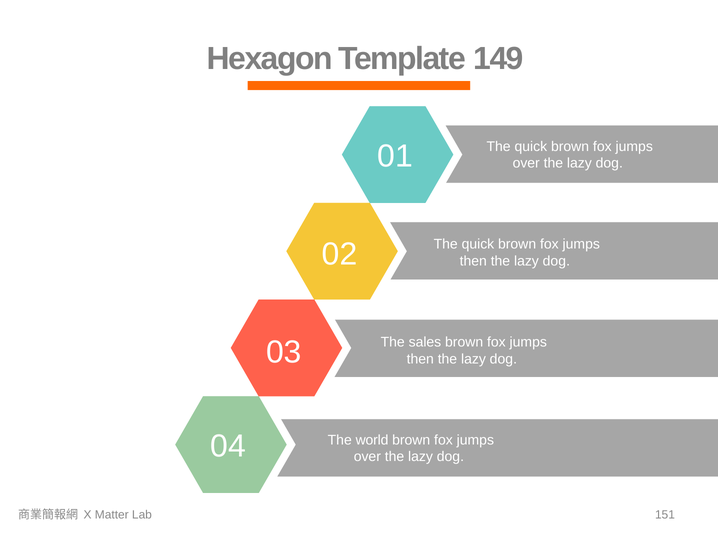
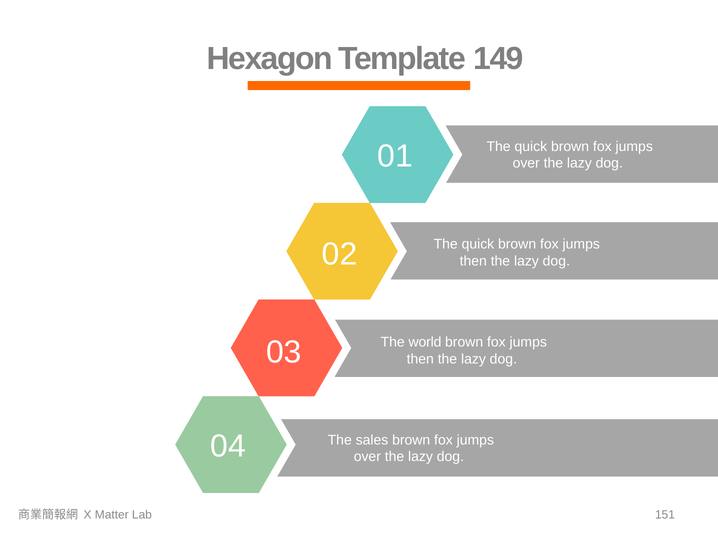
sales: sales -> world (425, 342)
world: world -> sales (372, 440)
